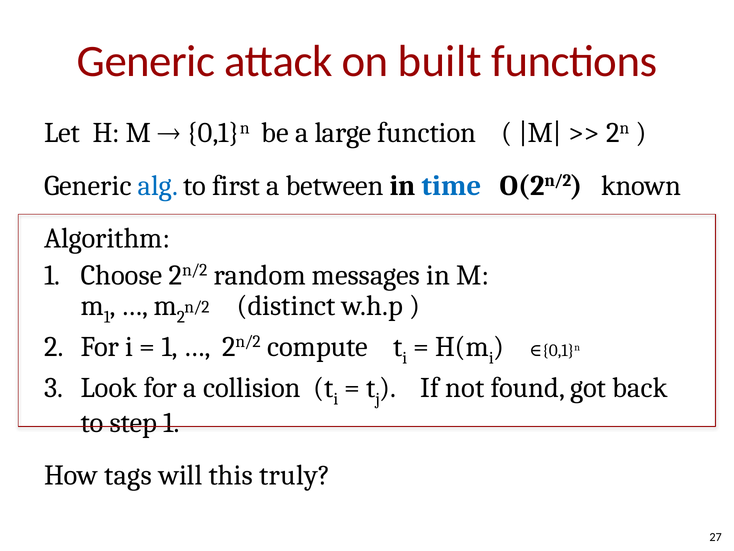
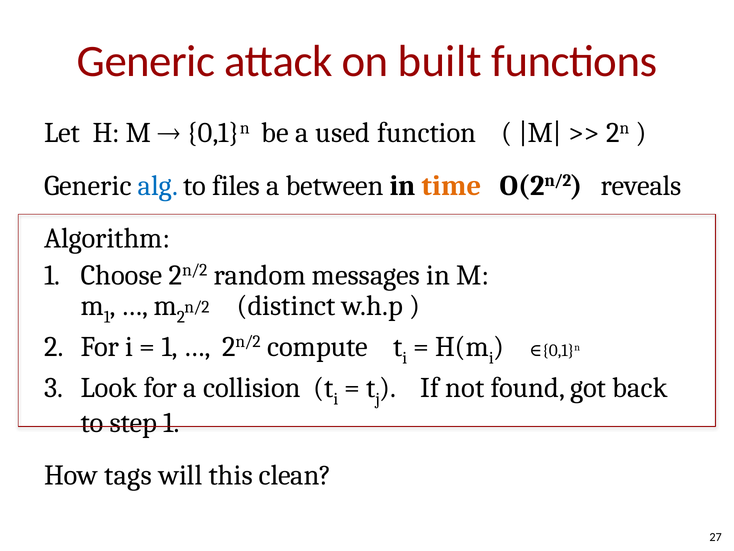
large: large -> used (343, 133)
first: first -> files (236, 186)
time colour: blue -> orange (452, 186)
known: known -> reveals (641, 186)
truly: truly -> clean (295, 475)
